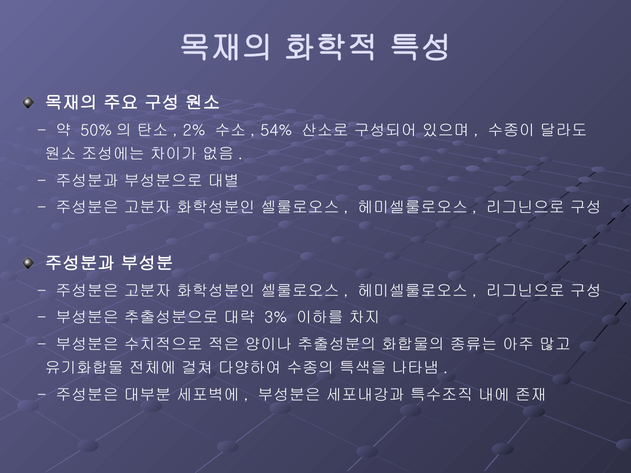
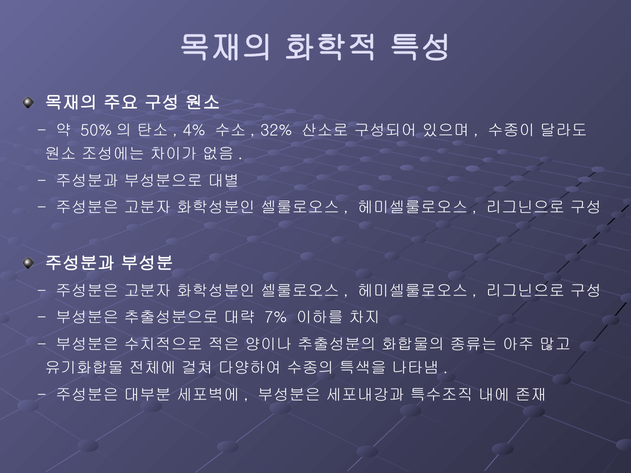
2%: 2% -> 4% (194, 130)
54%: 54% -> 32% (276, 130)
3%: 3% -> 7% (276, 318)
